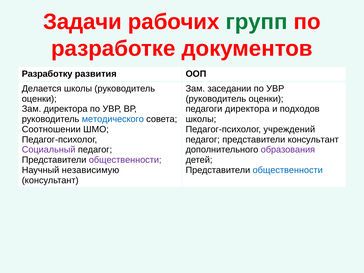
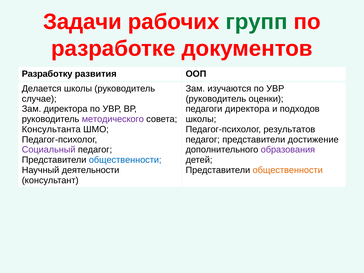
заседании: заседании -> изучаются (229, 89)
оценки: оценки -> случае (39, 99)
методического colour: blue -> purple (113, 119)
Соотношении: Соотношении -> Консультанта (51, 129)
учреждений: учреждений -> результатов (289, 129)
представители консультант: консультант -> достижение (313, 140)
общественности colour: purple -> blue (125, 160)
независимую: независимую -> деятельности (91, 170)
общественности colour: blue -> orange (288, 170)
